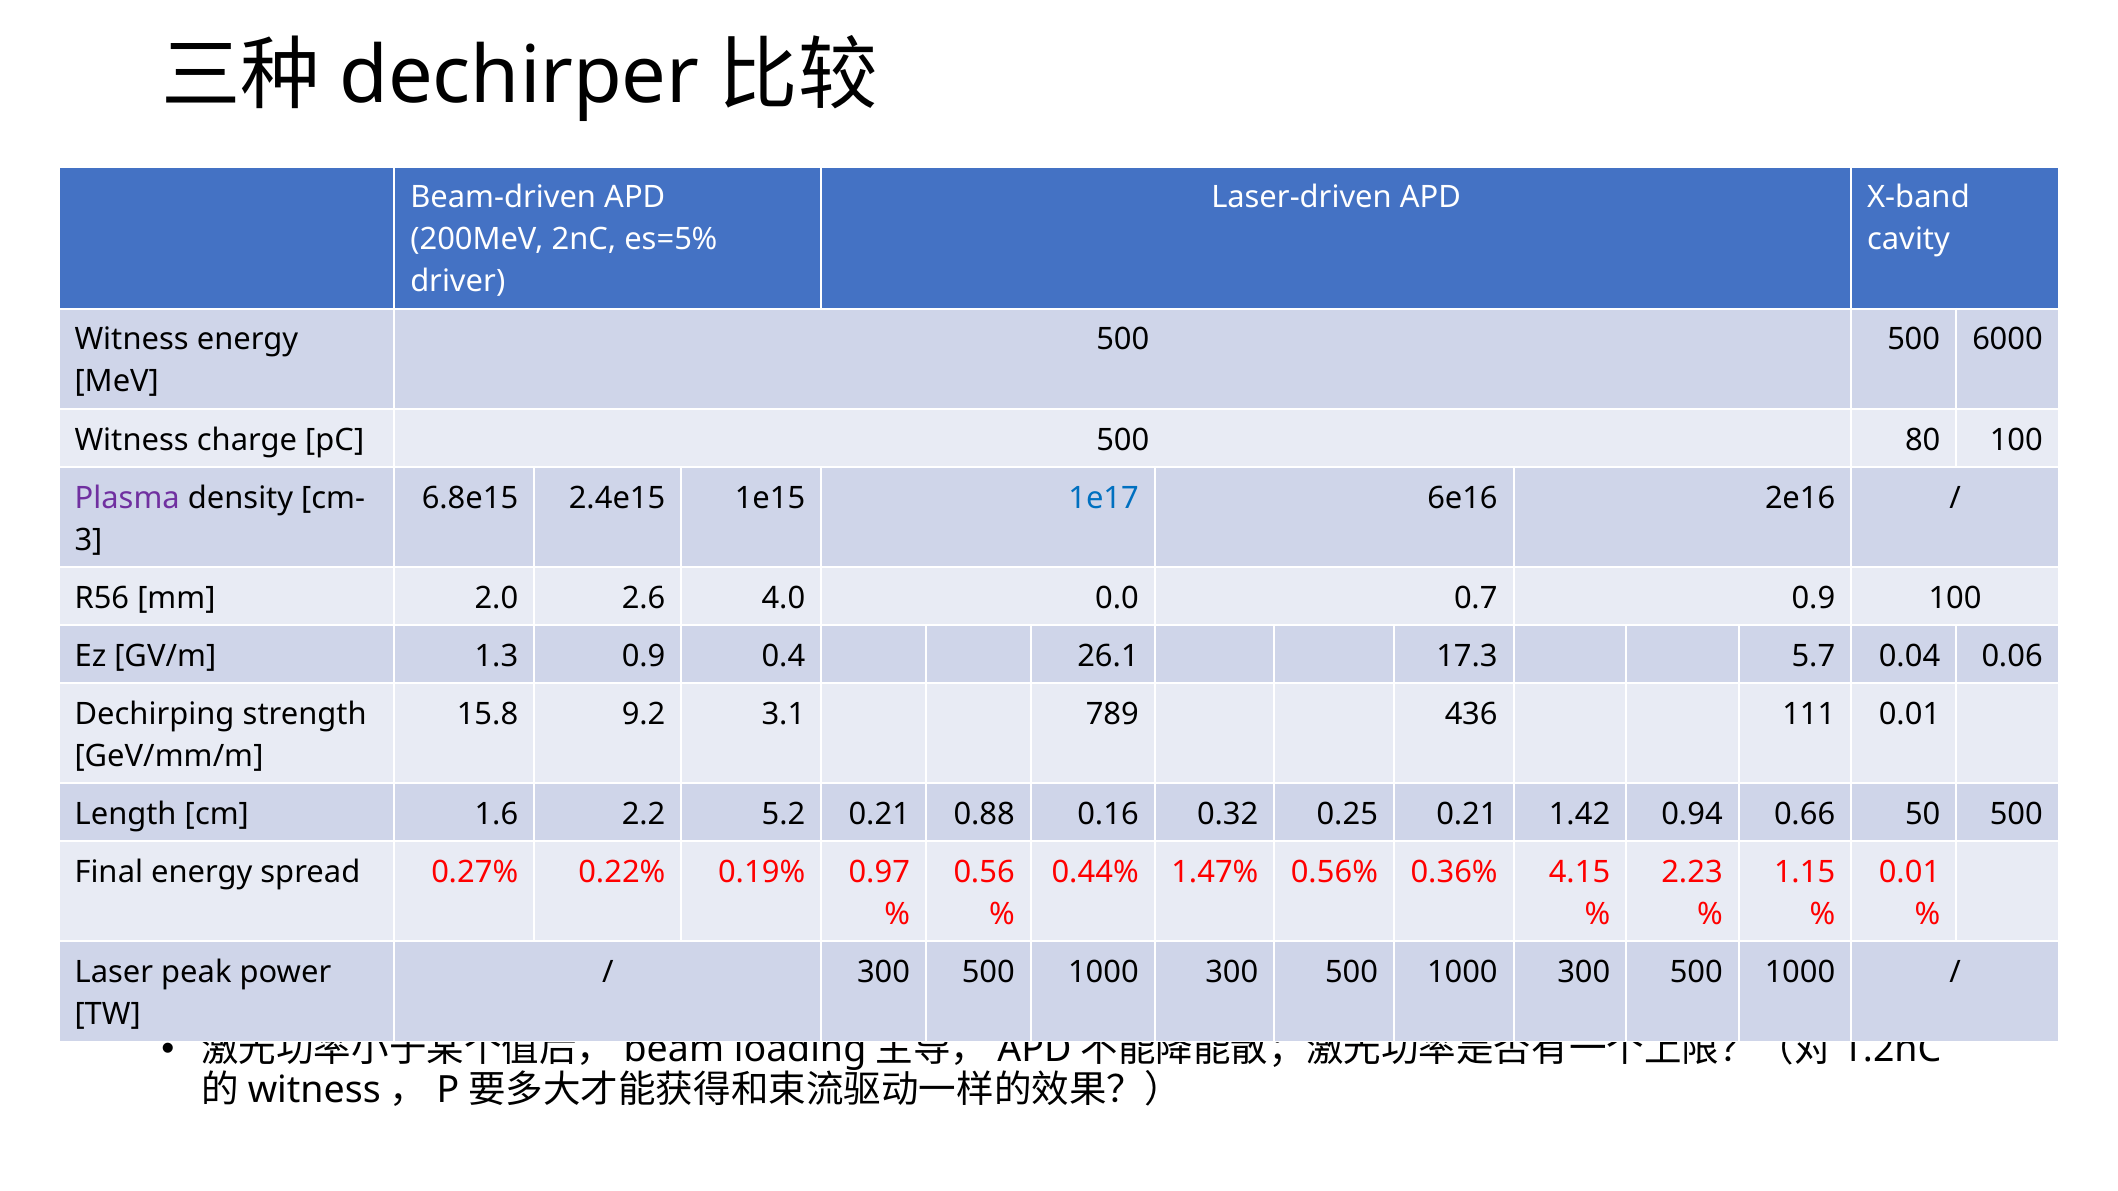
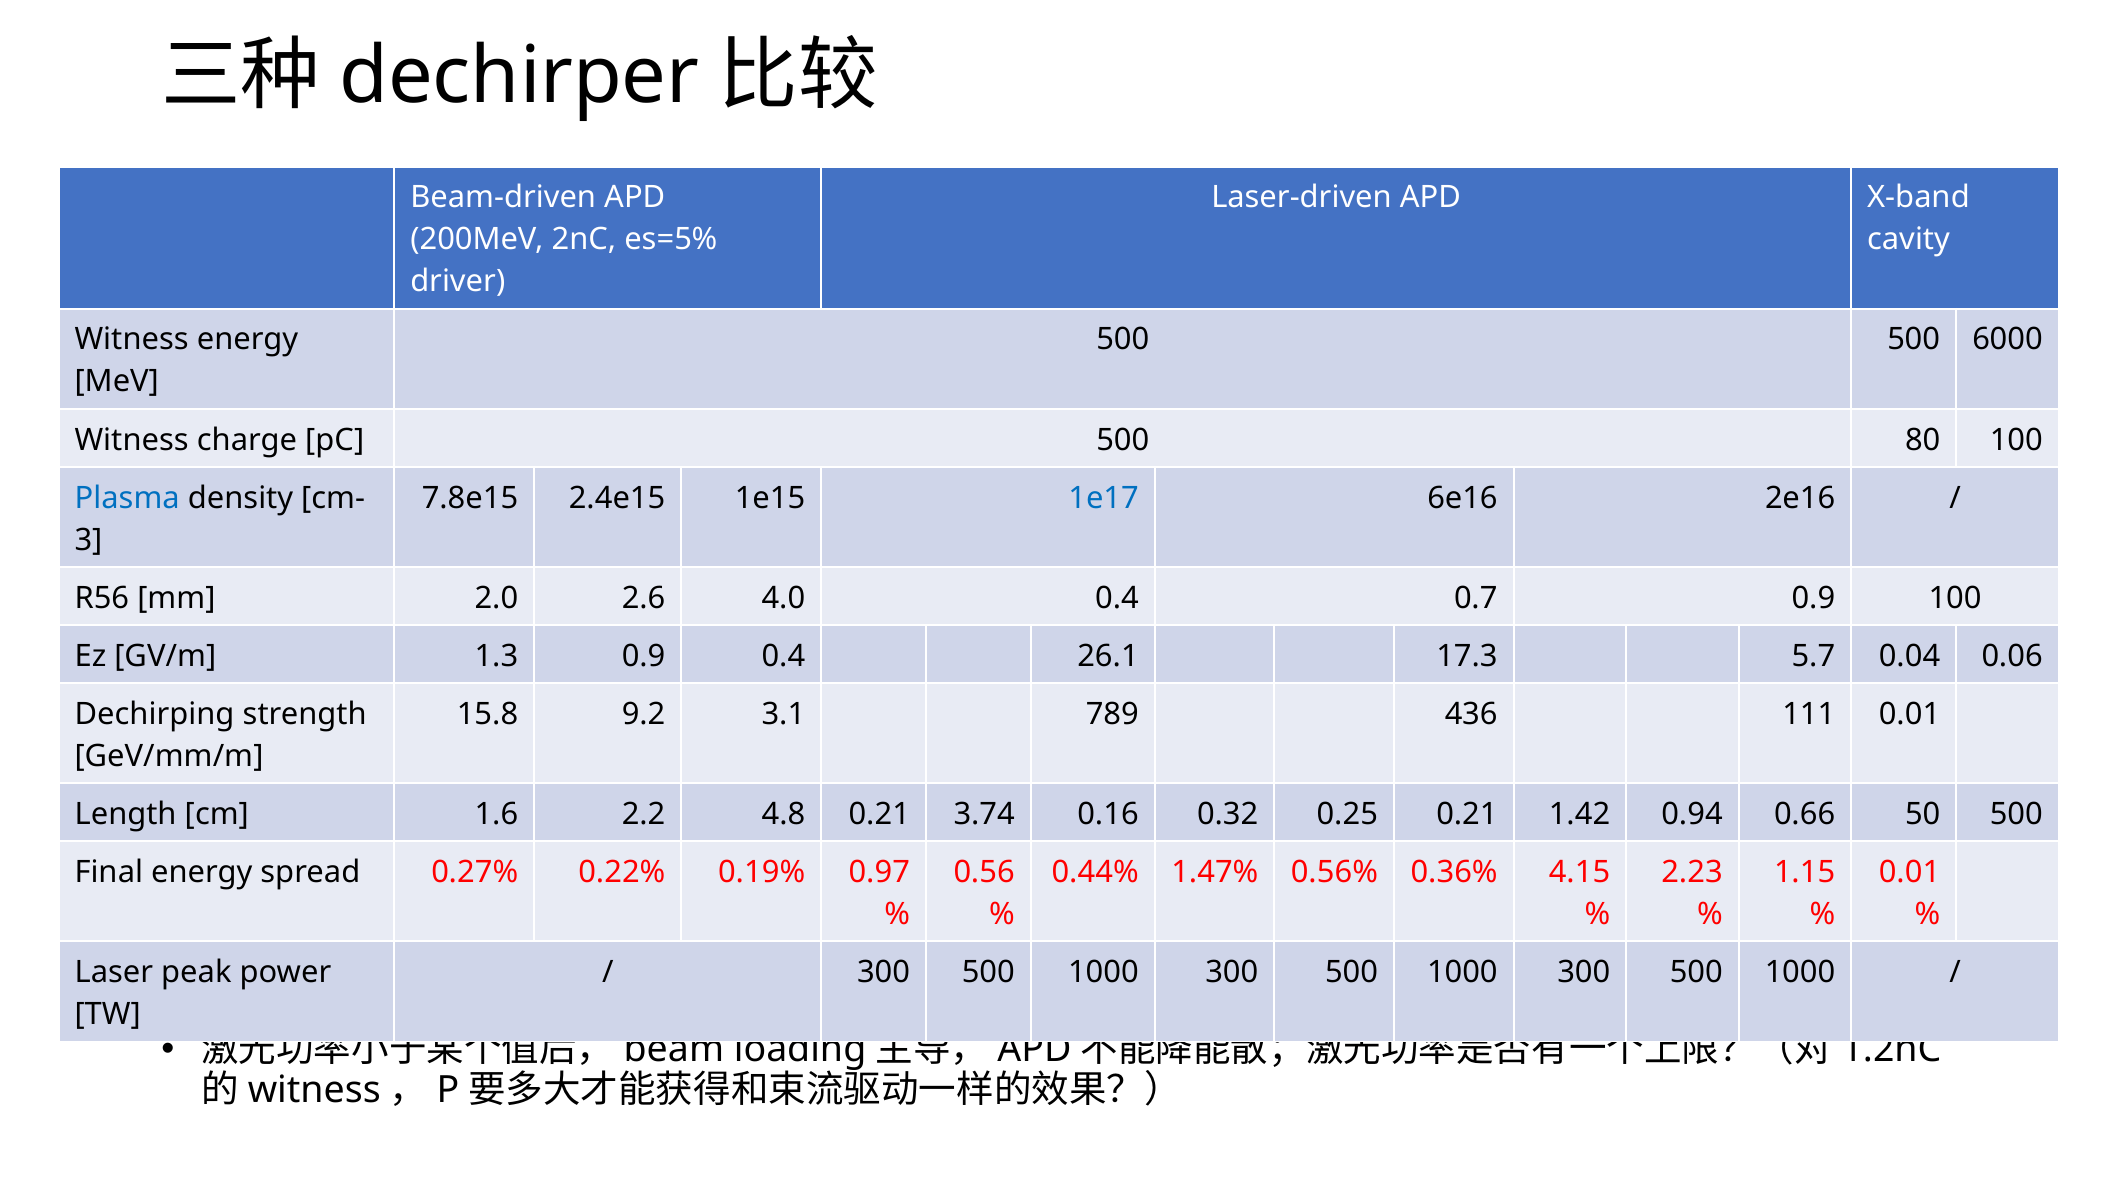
Plasma colour: purple -> blue (127, 498)
6.8e15: 6.8e15 -> 7.8e15 (470, 498)
4.0 0.0: 0.0 -> 0.4 (1117, 598)
5.2: 5.2 -> 4.8 (783, 814)
0.88: 0.88 -> 3.74 (984, 814)
